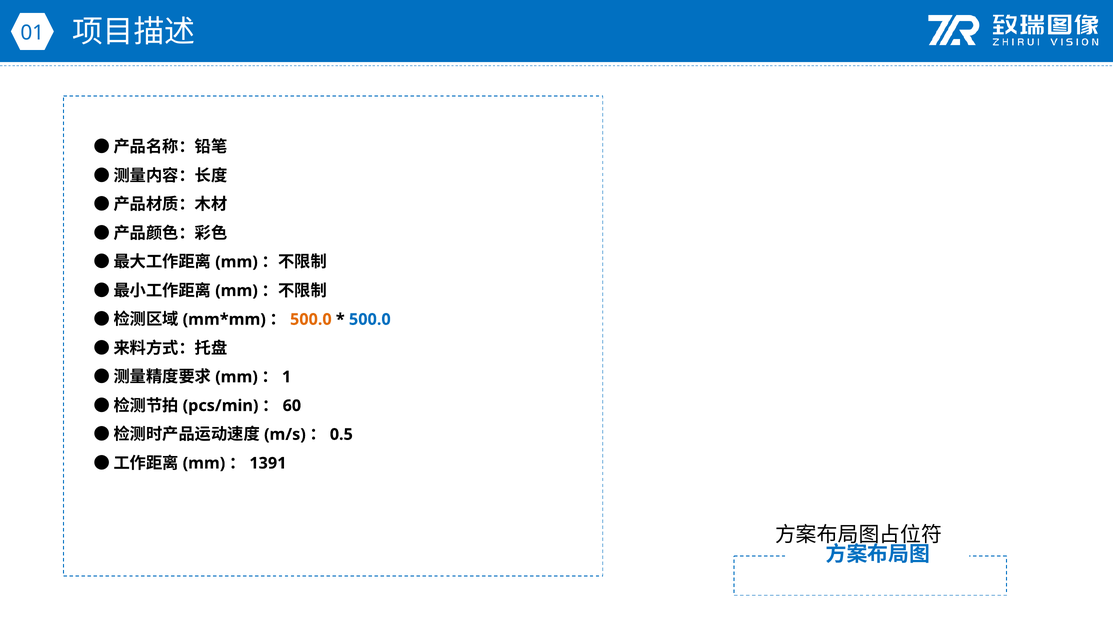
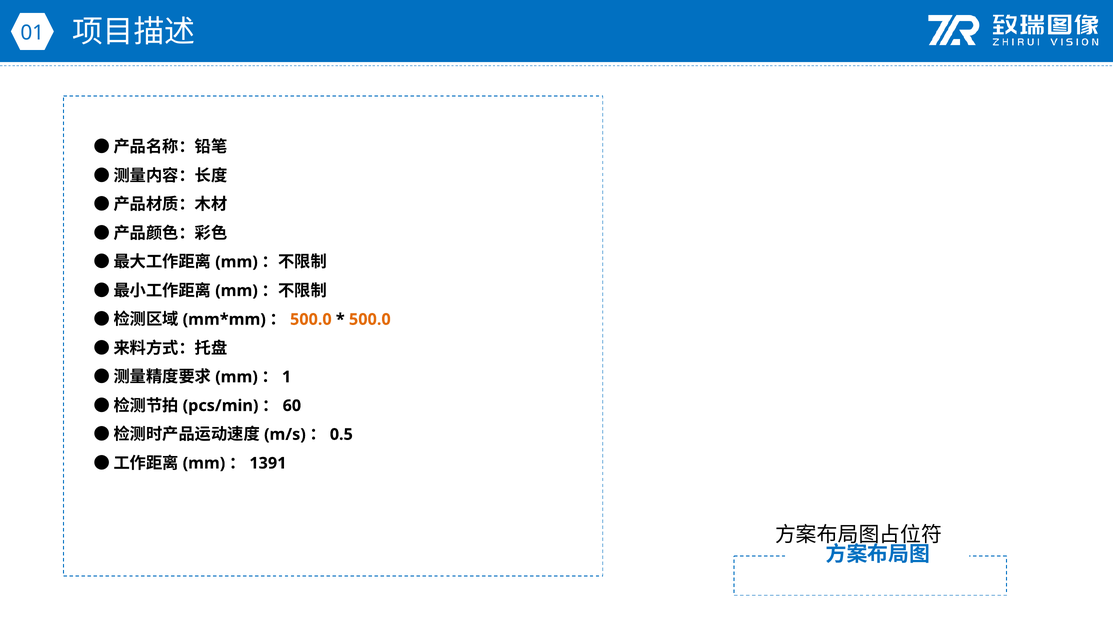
500.0 colour: blue -> orange (370, 319)
